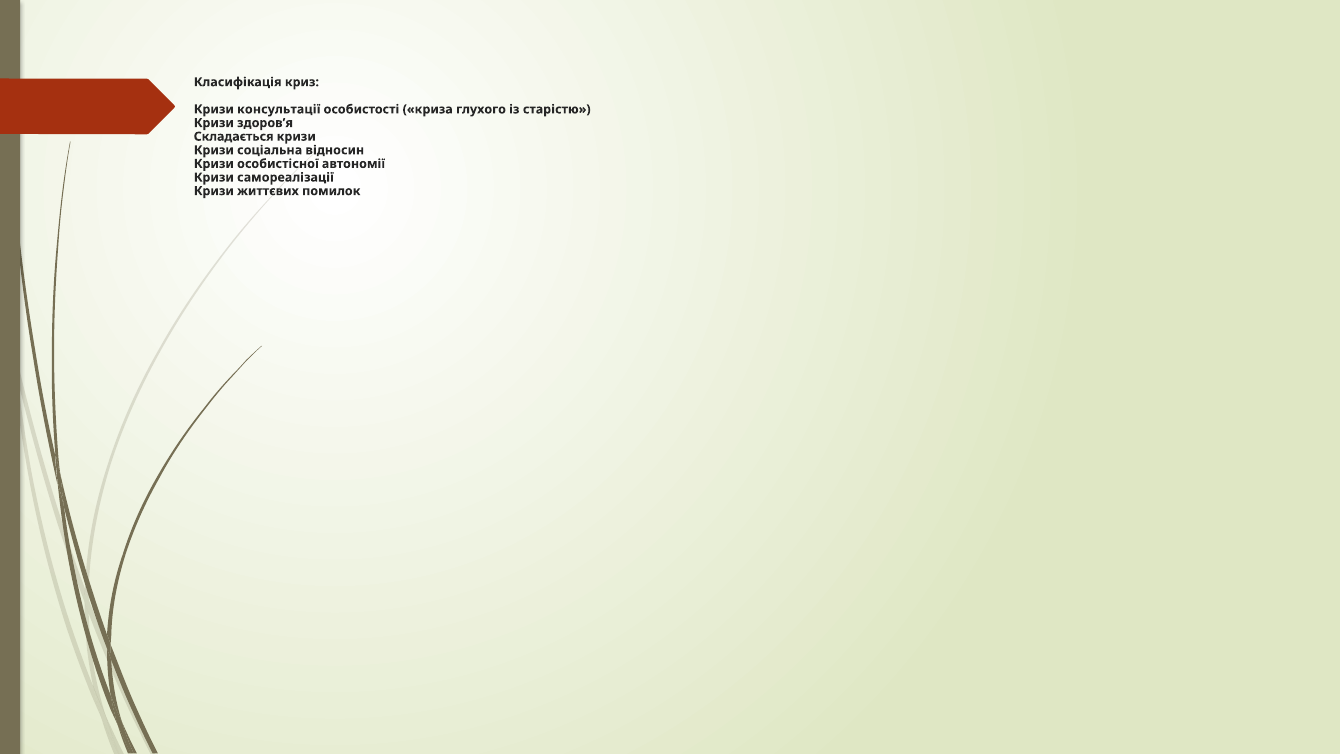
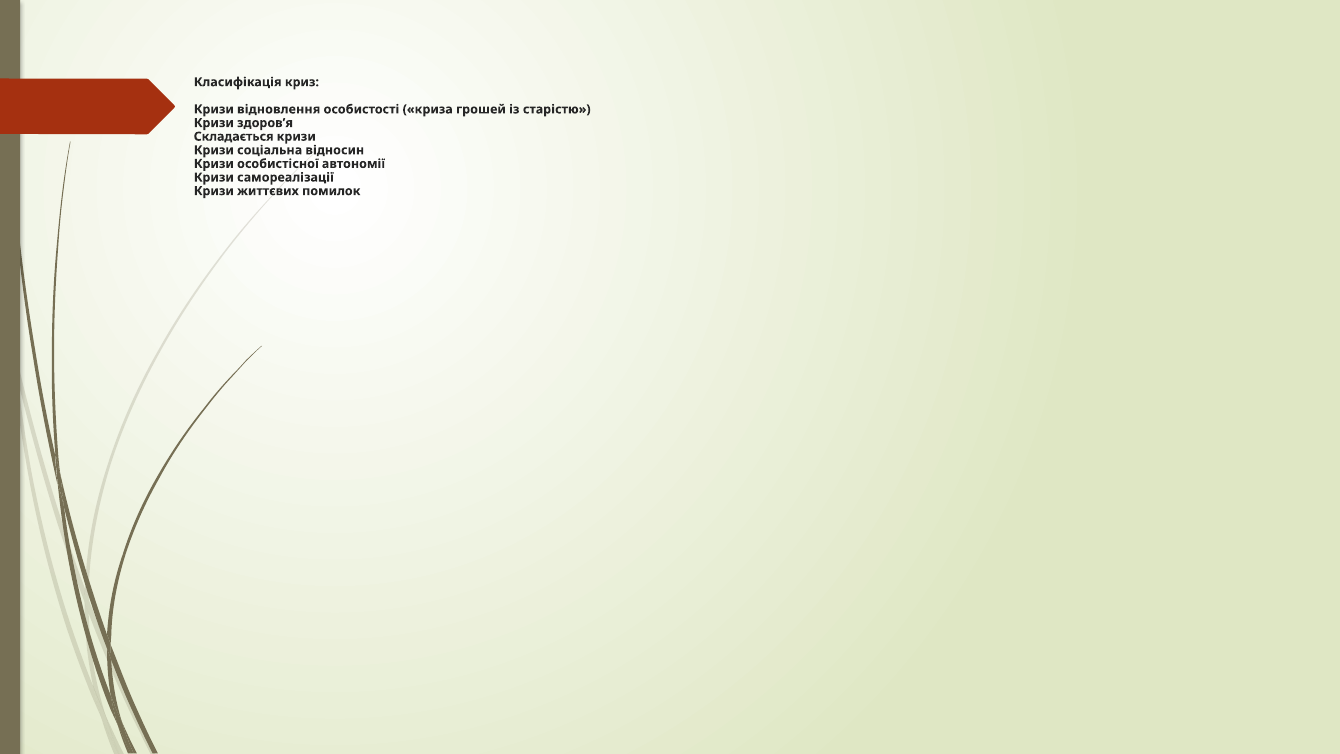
консультації: консультації -> відновлення (279, 109)
глухого: глухого -> грошей (481, 109)
